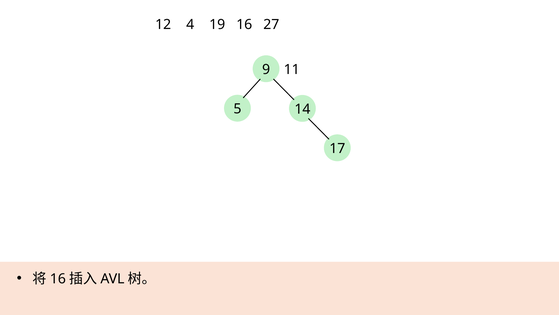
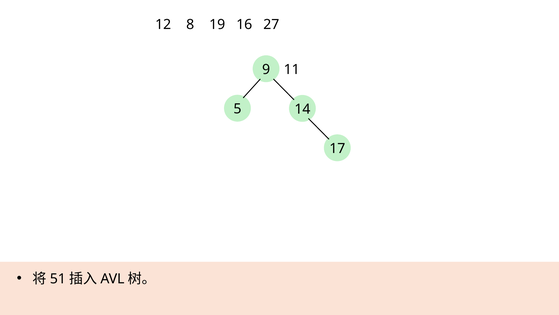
4: 4 -> 8 (190, 24)
16: 16 -> 51 (58, 278)
